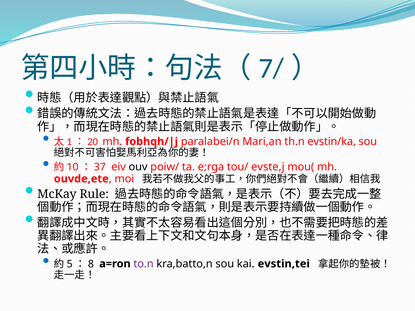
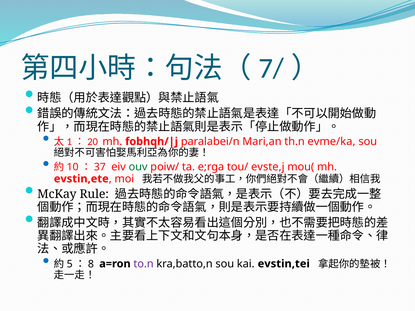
evstin/ka: evstin/ka -> evme/ka (332, 142)
ouv colour: black -> green (138, 167)
ouvde,ete: ouvde,ete -> evstin,ete (81, 179)
